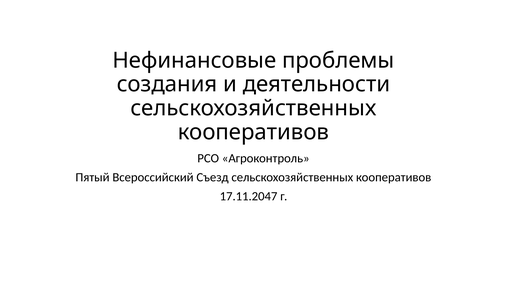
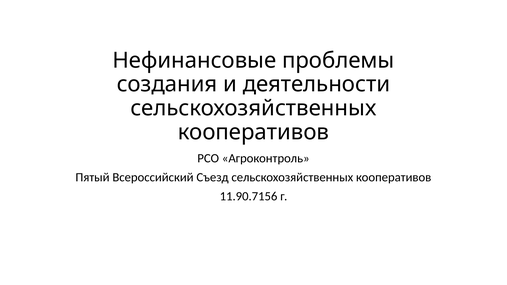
17.11.2047: 17.11.2047 -> 11.90.7156 (249, 196)
